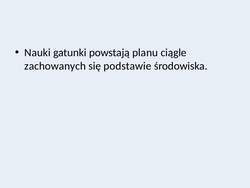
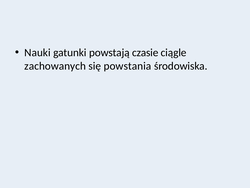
planu: planu -> czasie (145, 52)
podstawie: podstawie -> powstania (127, 66)
